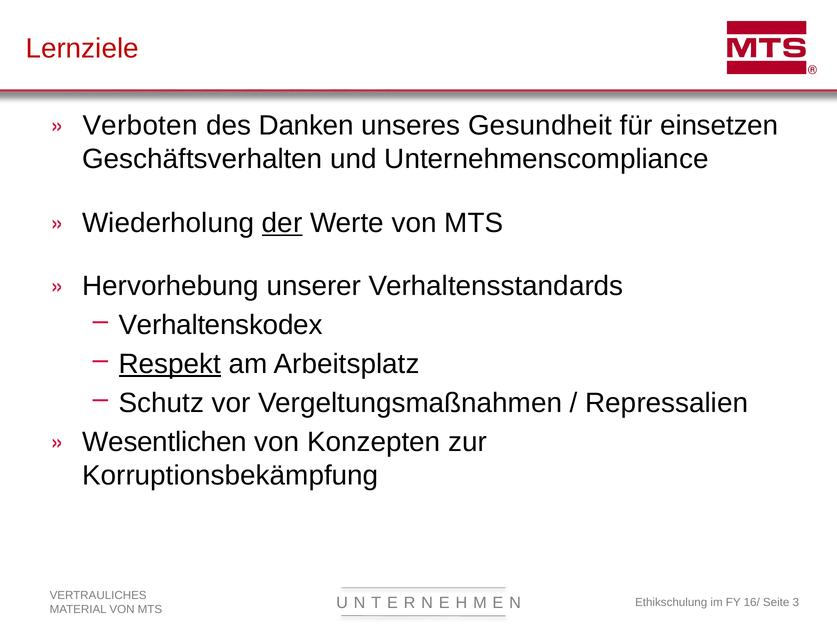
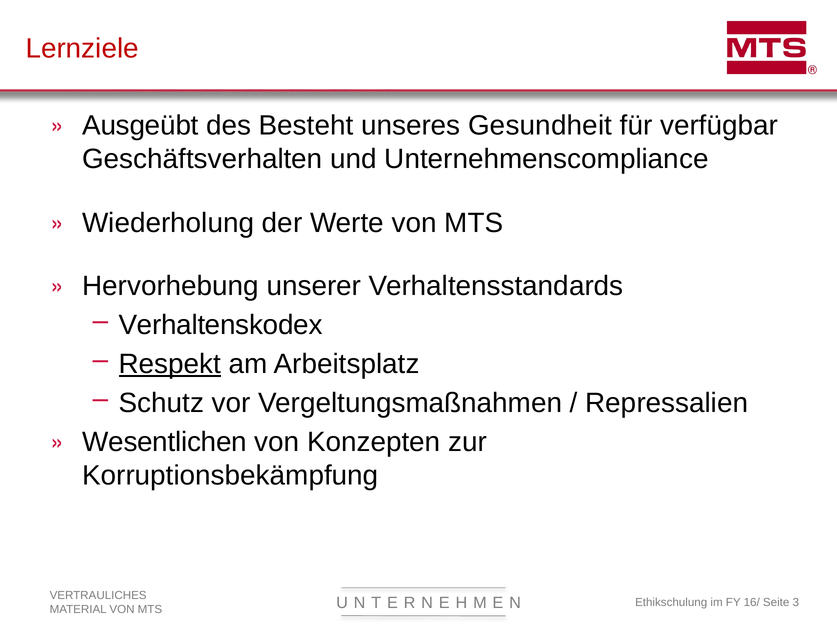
Verboten: Verboten -> Ausgeübt (140, 125)
Danken: Danken -> Besteht (306, 125)
einsetzen: einsetzen -> verfügbar (719, 125)
der underline: present -> none (282, 223)
